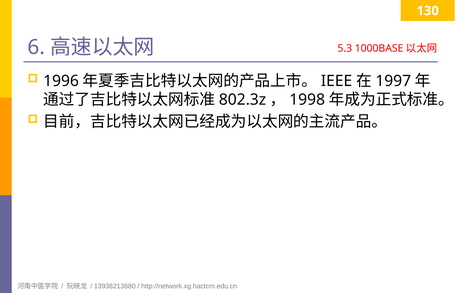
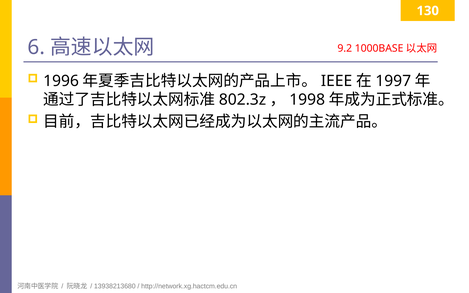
5.3: 5.3 -> 9.2 (345, 49)
